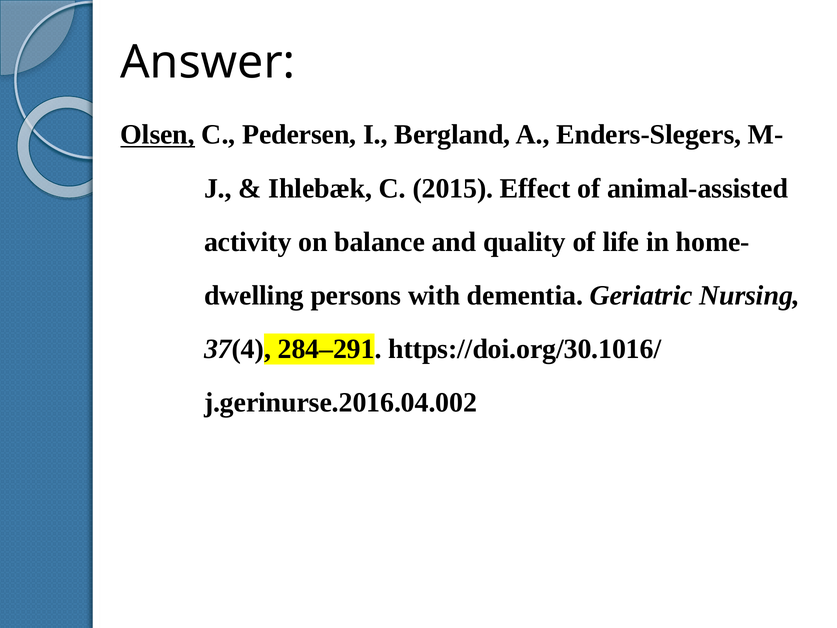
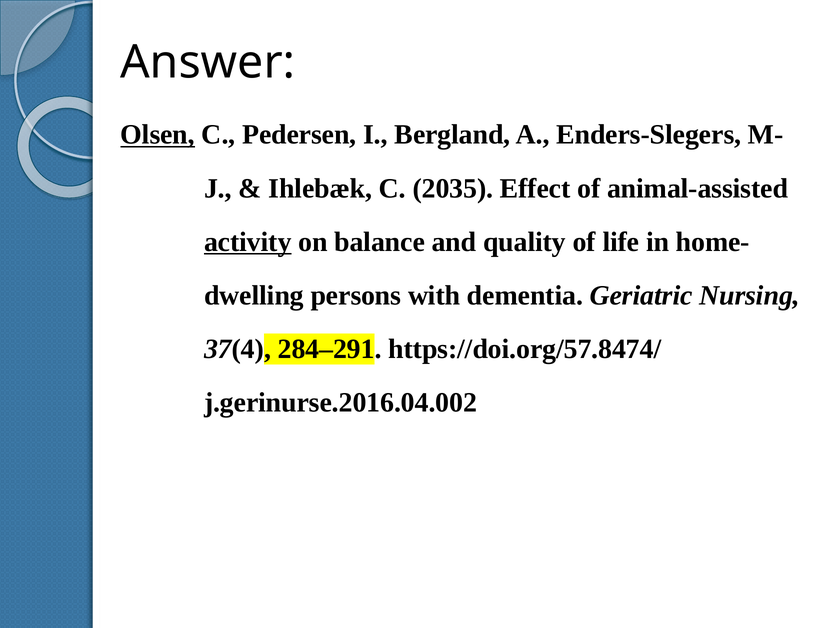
2015: 2015 -> 2035 (453, 188)
activity underline: none -> present (248, 242)
https://doi.org/30.1016/: https://doi.org/30.1016/ -> https://doi.org/57.8474/ (525, 349)
